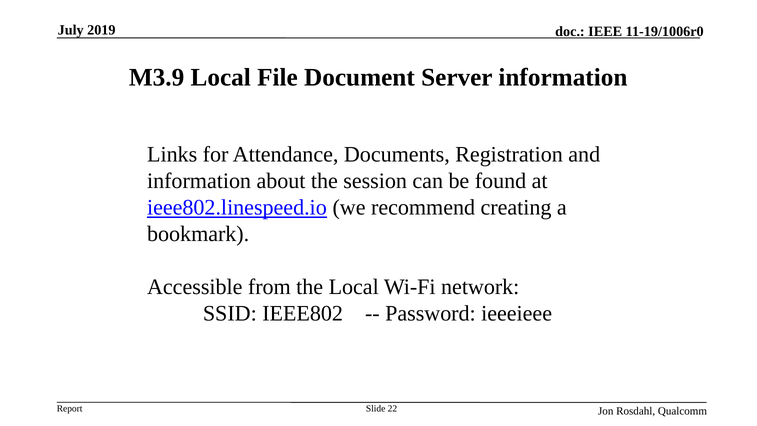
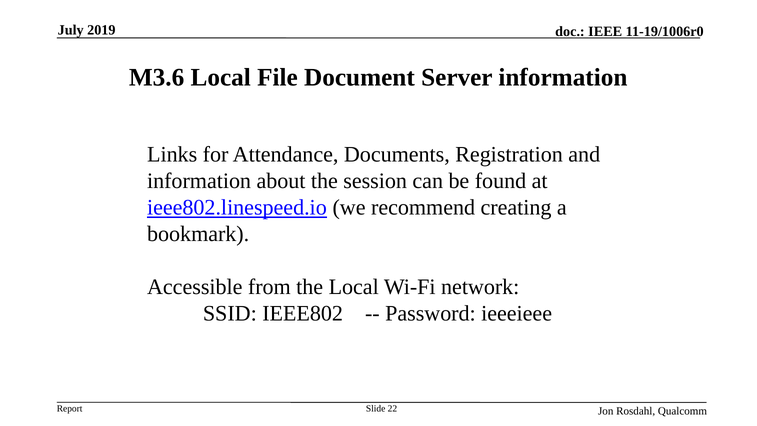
M3.9: M3.9 -> M3.6 (157, 77)
